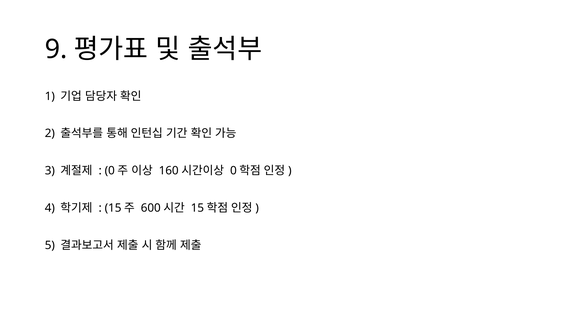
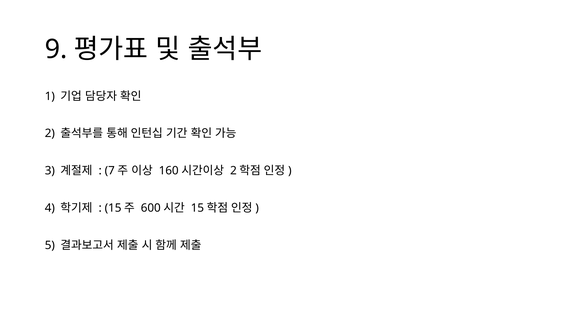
0: 0 -> 7 (110, 171)
0: 0 -> 2 (233, 171)
